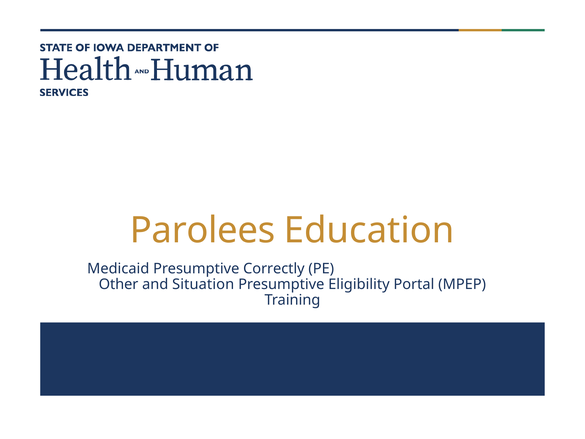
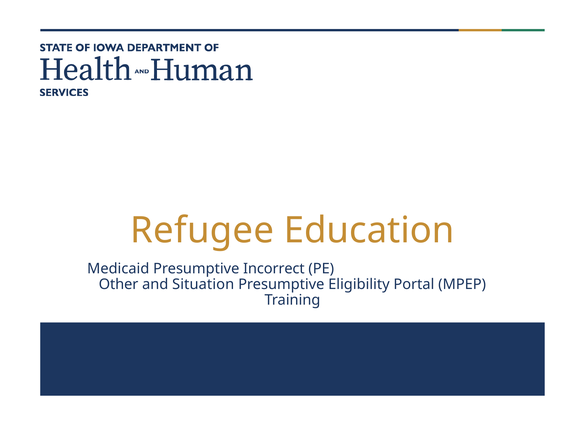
Parolees: Parolees -> Refugee (202, 230)
Correctly: Correctly -> Incorrect (274, 268)
